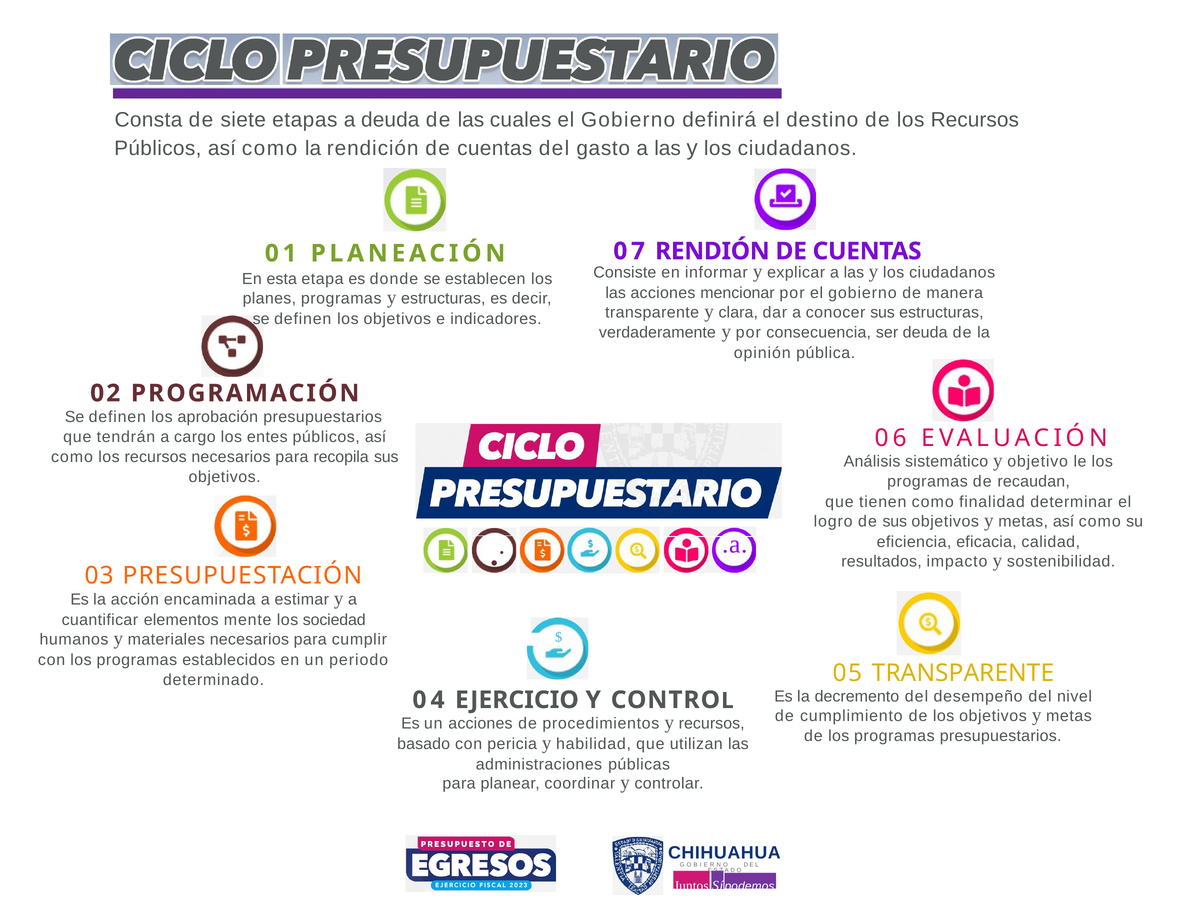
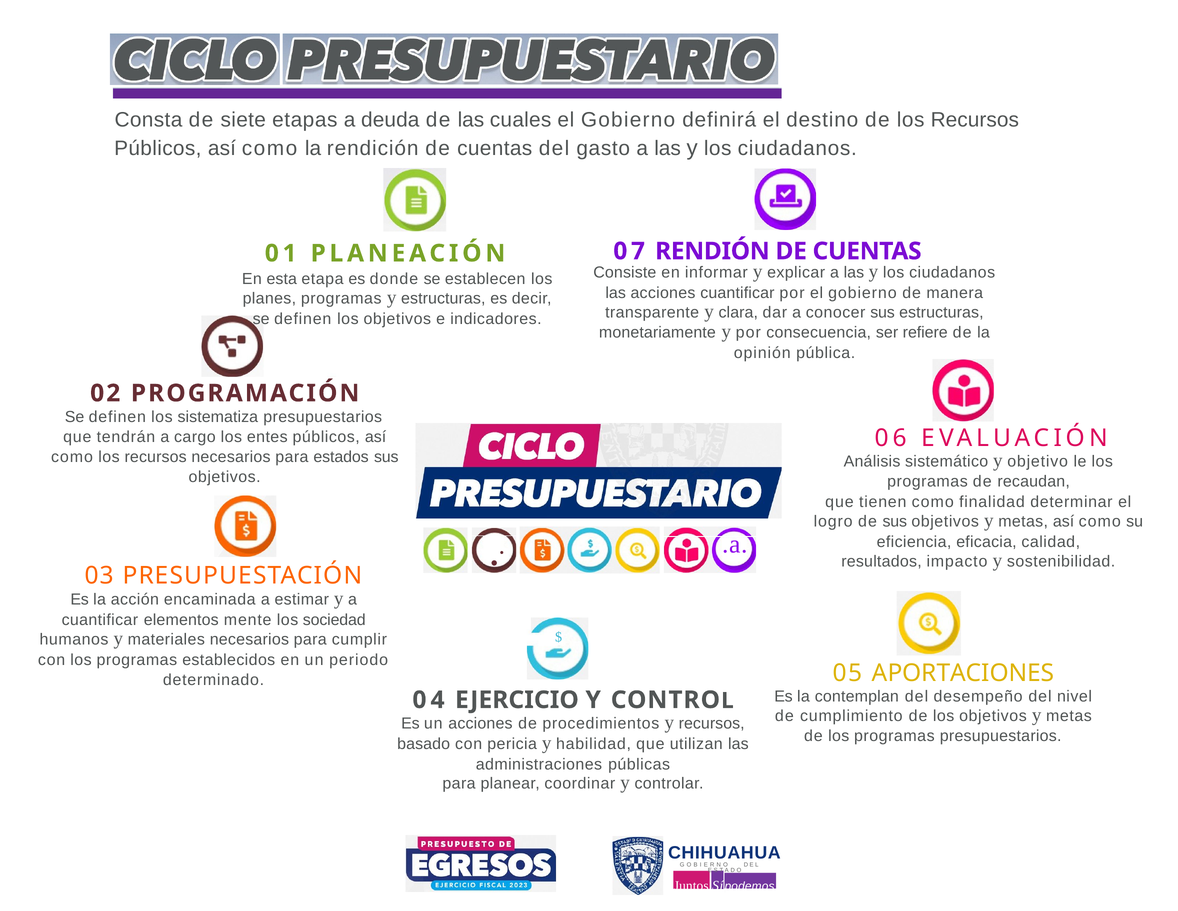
acciones mencionar: mencionar -> cuantificar (737, 293)
verdaderamente: verdaderamente -> monetariamente (657, 332)
ser deuda: deuda -> refiere (925, 332)
aprobación: aprobación -> sistematiza (218, 417)
recopila: recopila -> estados (341, 457)
05 TRANSPARENTE: TRANSPARENTE -> APORTACIONES (963, 673)
decremento: decremento -> contemplan (857, 696)
